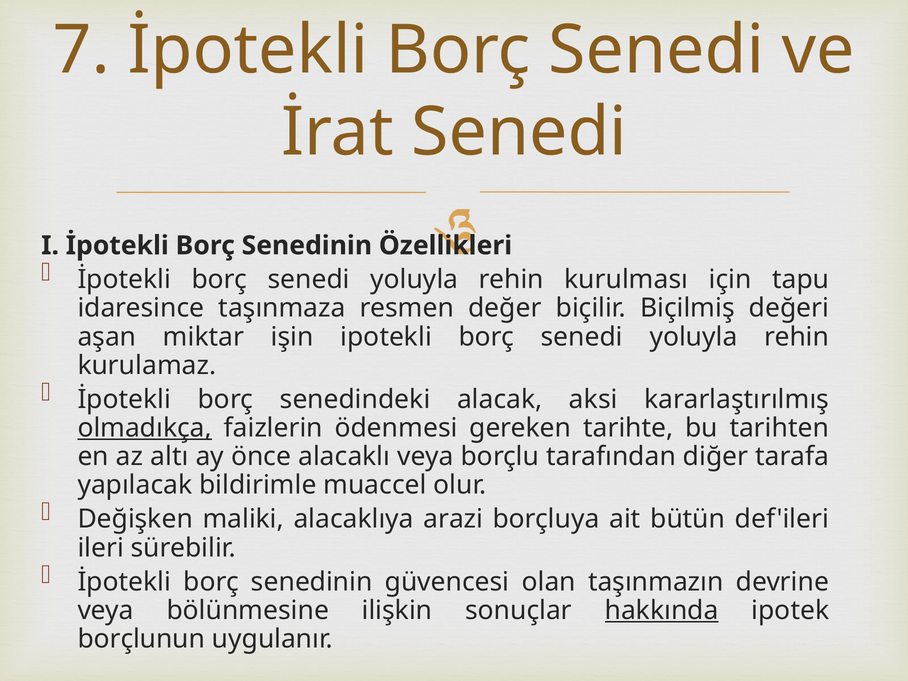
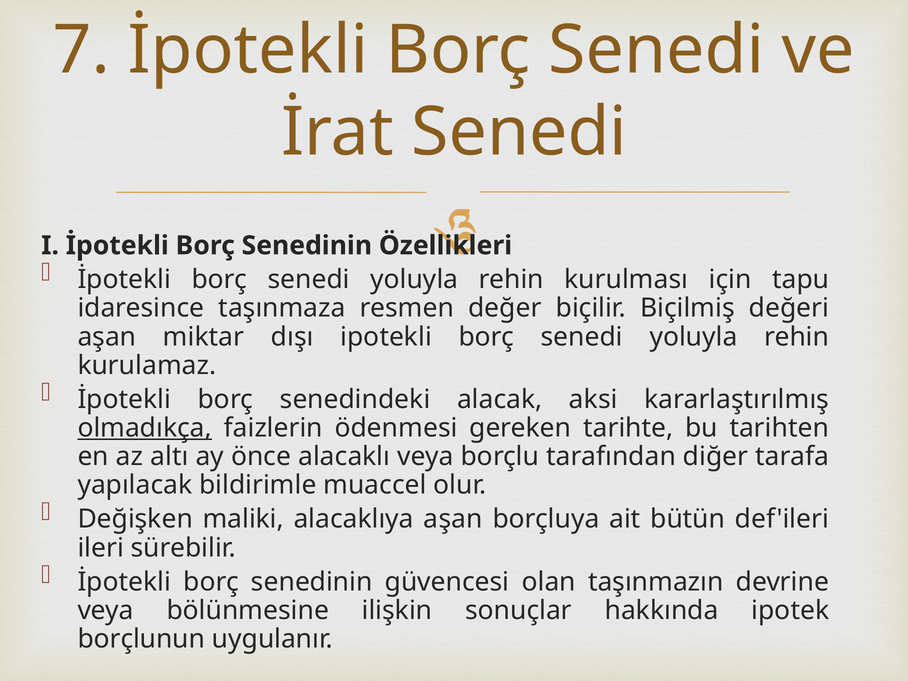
işin: işin -> dışı (292, 337)
alacaklıya arazi: arazi -> aşan (453, 519)
hakkında underline: present -> none (662, 610)
